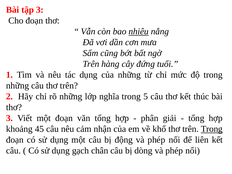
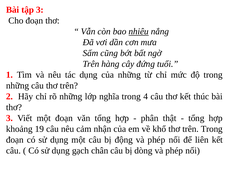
5: 5 -> 4 (146, 97)
giải: giải -> thật (170, 118)
45: 45 -> 19 (39, 129)
Trong underline: present -> none (212, 129)
